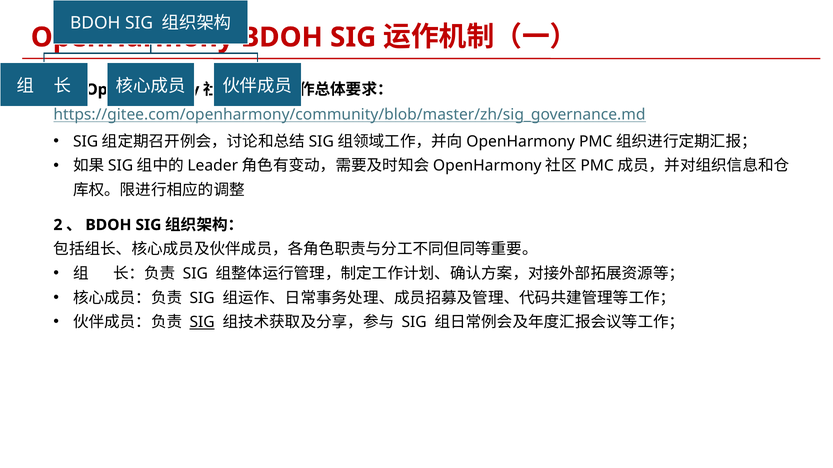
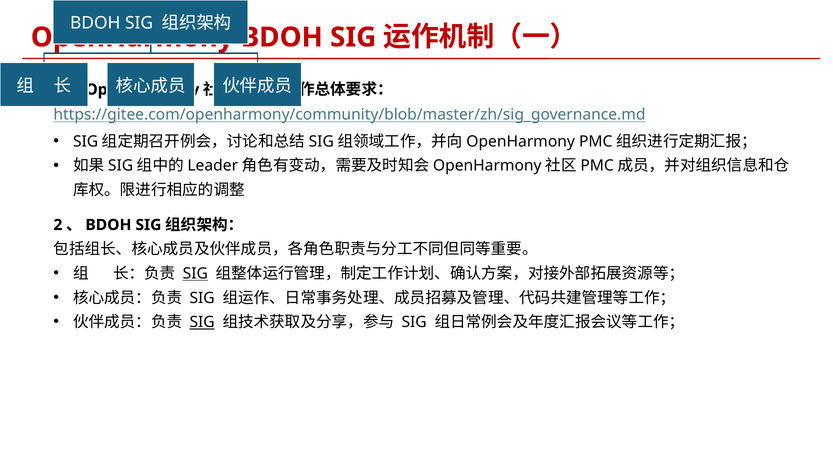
SIG underline: none -> present (195, 274)
